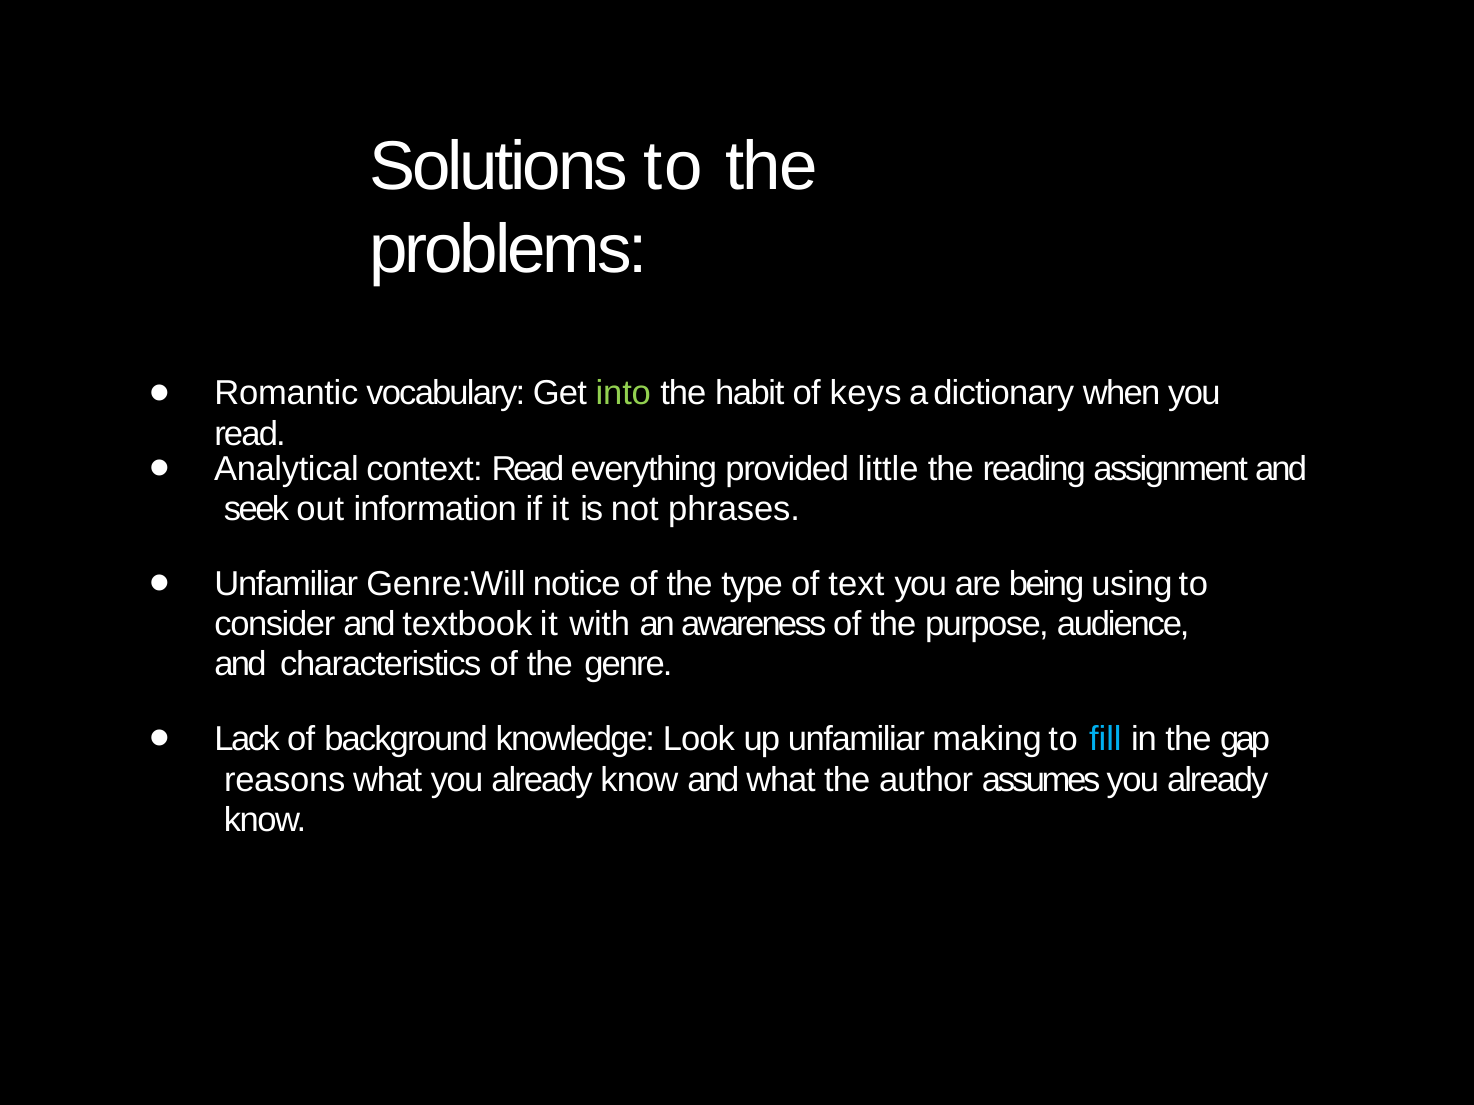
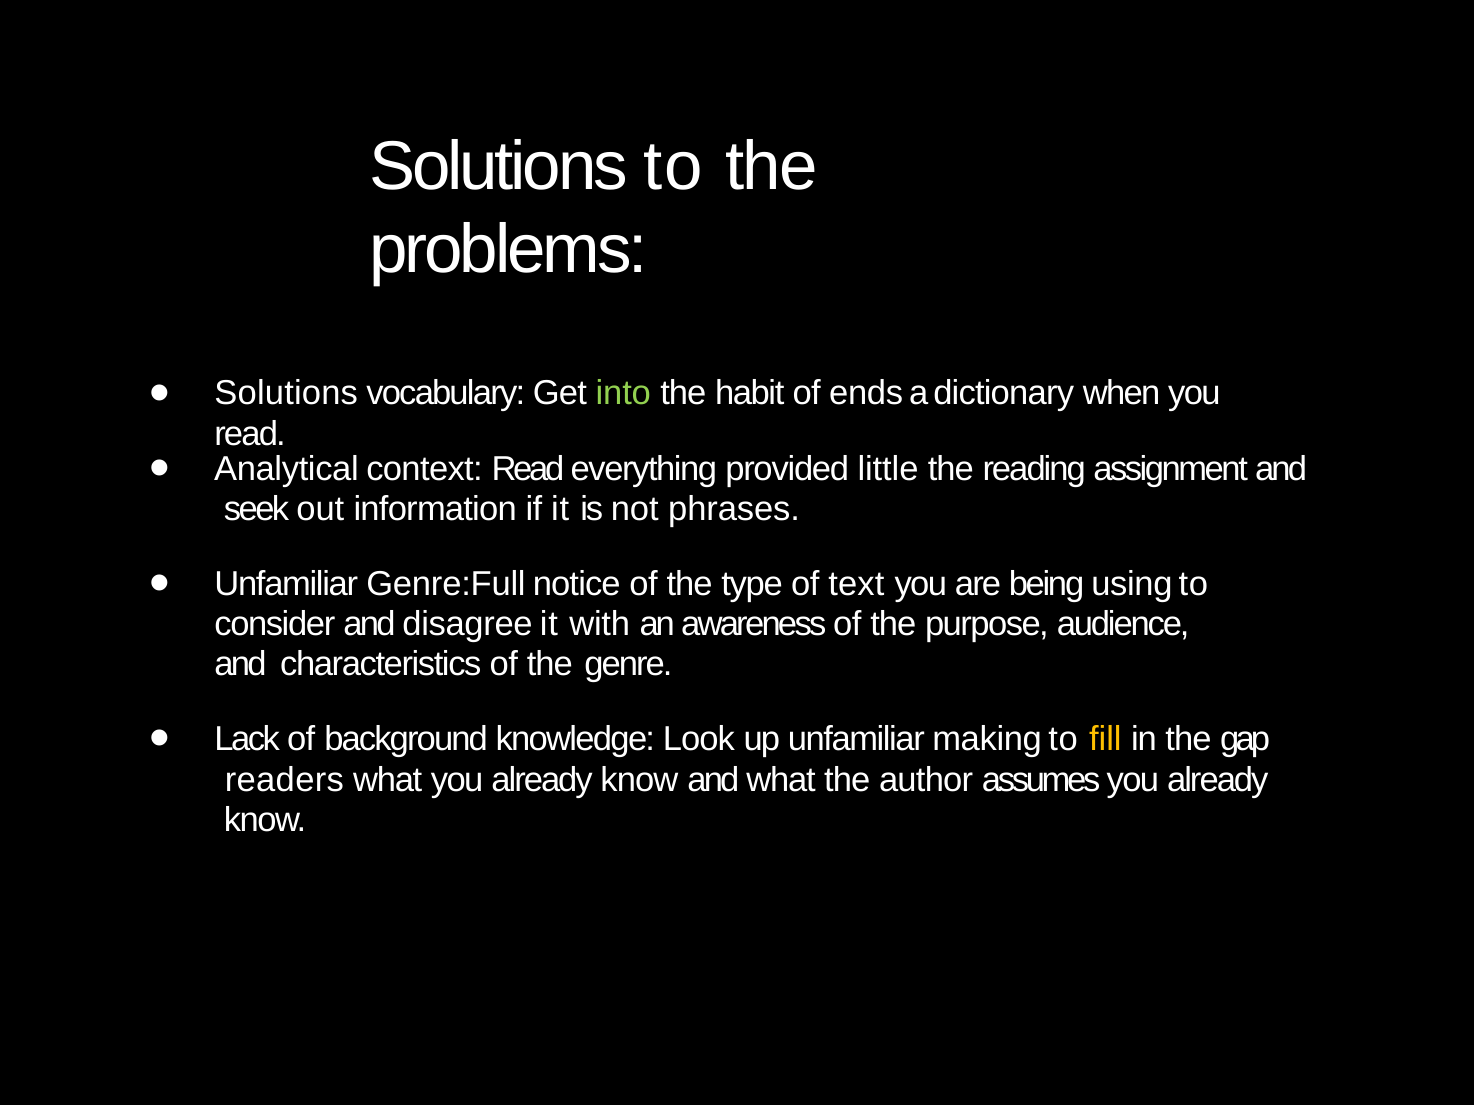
Romantic: Romantic -> Solutions (286, 393)
keys: keys -> ends (866, 393)
Genre:Will: Genre:Will -> Genre:Full (446, 584)
textbook: textbook -> disagree (468, 625)
fill colour: light blue -> yellow (1105, 740)
reasons: reasons -> readers (284, 780)
